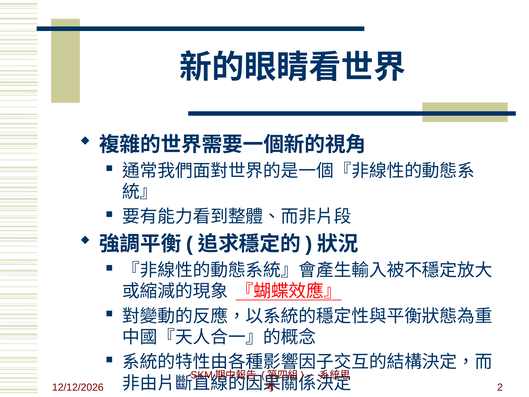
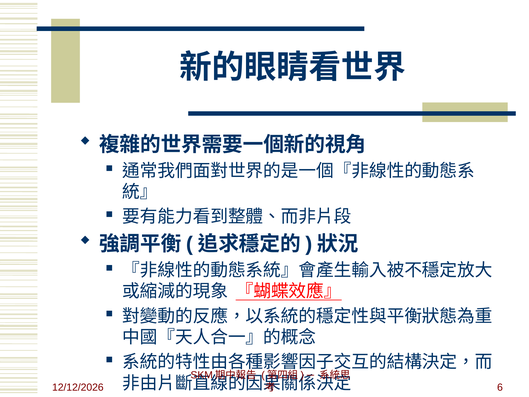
2: 2 -> 6 (500, 387)
